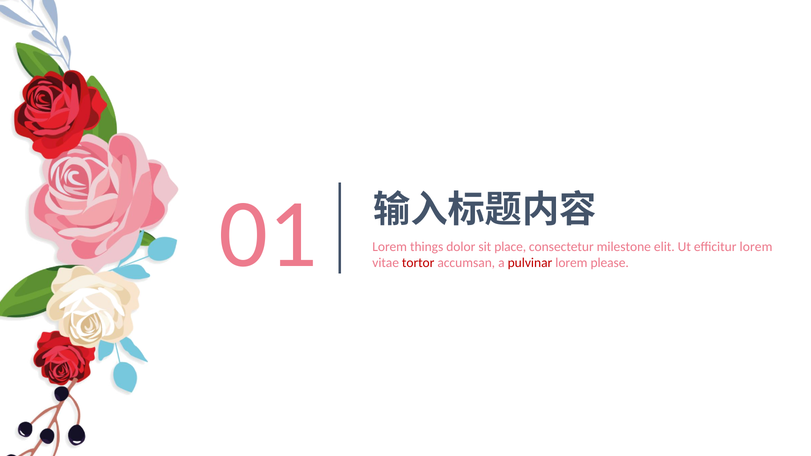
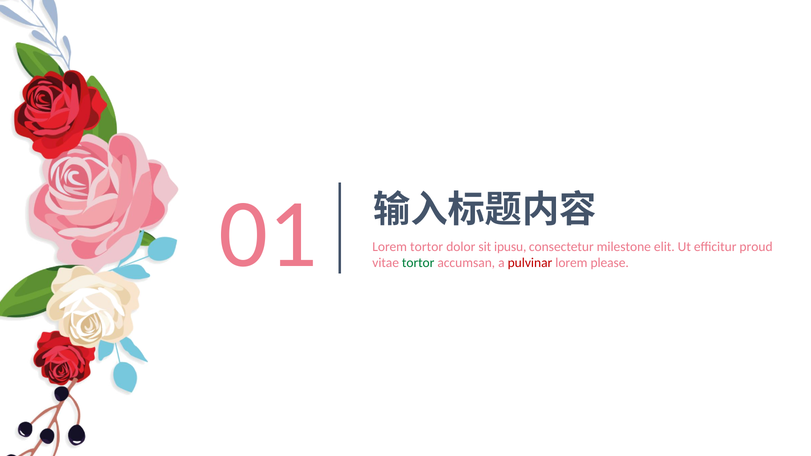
Lorem things: things -> tortor (427, 247)
place: place -> ipusu (510, 247)
efficitur lorem: lorem -> proud (756, 247)
tortor colour: red -> green (418, 263)
